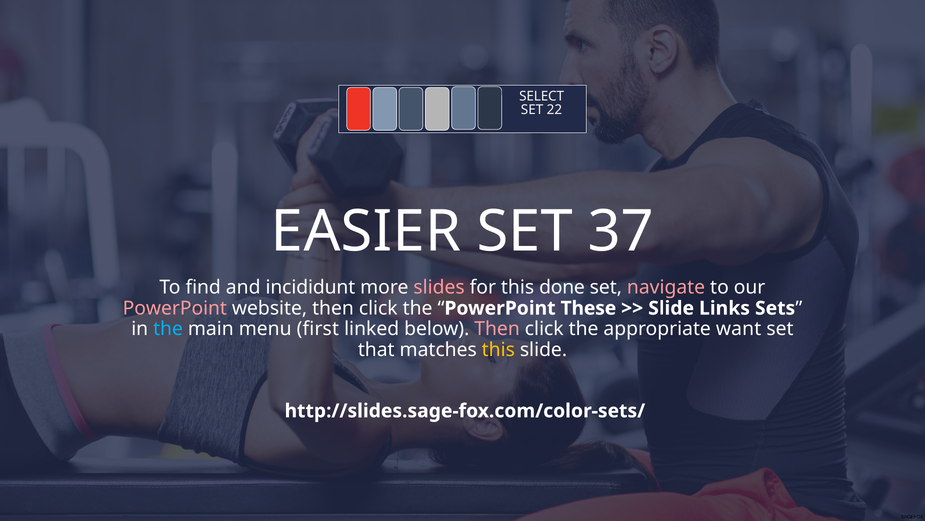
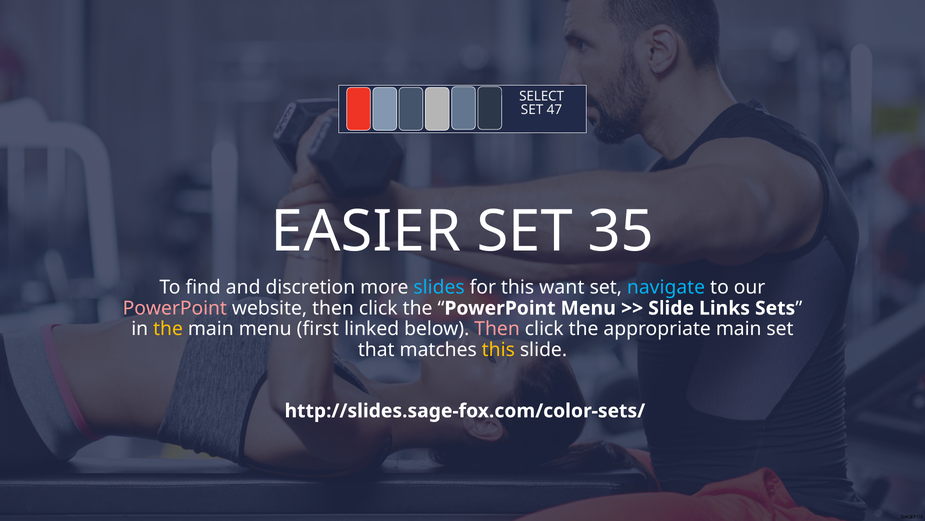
22: 22 -> 47 (554, 110)
37: 37 -> 35 (621, 231)
incididunt: incididunt -> discretion (310, 287)
slides colour: pink -> light blue (439, 287)
done: done -> want (562, 287)
navigate colour: pink -> light blue (666, 287)
PowerPoint These: These -> Menu (588, 308)
the colour: light blue -> yellow (168, 329)
appropriate want: want -> main (739, 329)
